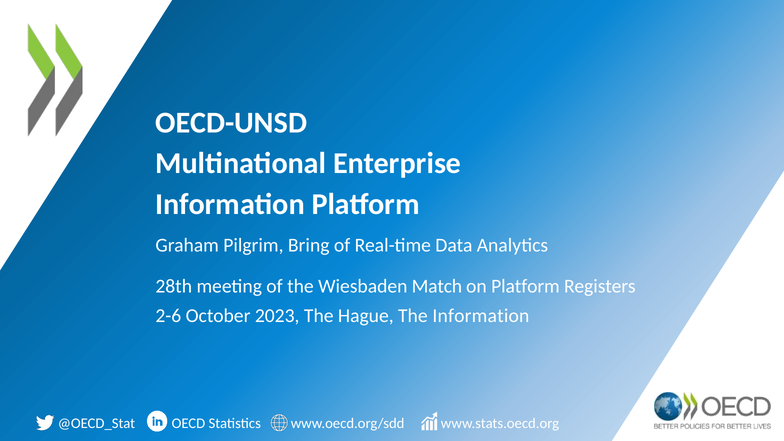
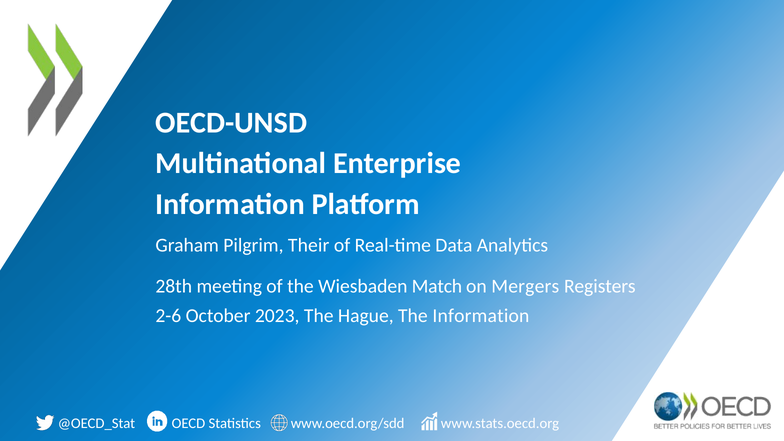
Bring: Bring -> Their (309, 245)
on Platform: Platform -> Mergers (525, 286)
